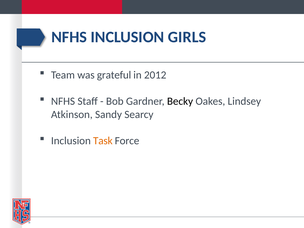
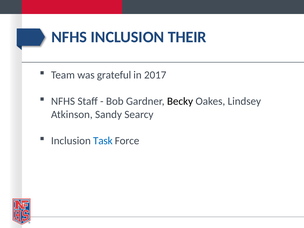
GIRLS: GIRLS -> THEIR (187, 37)
2012: 2012 -> 2017 (155, 75)
Task colour: orange -> blue (103, 141)
